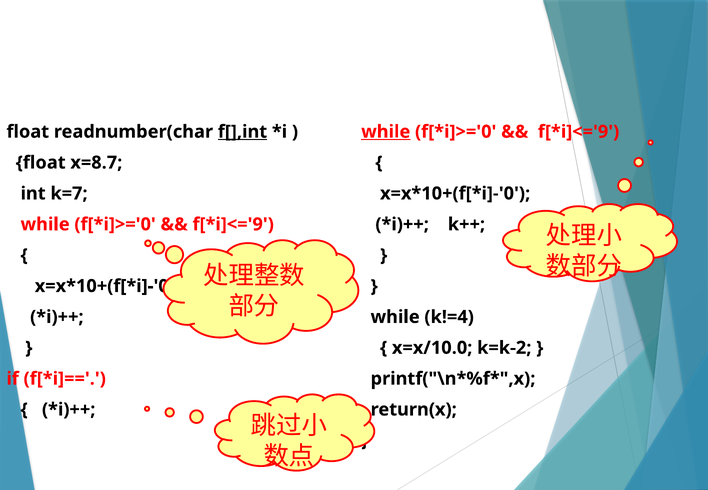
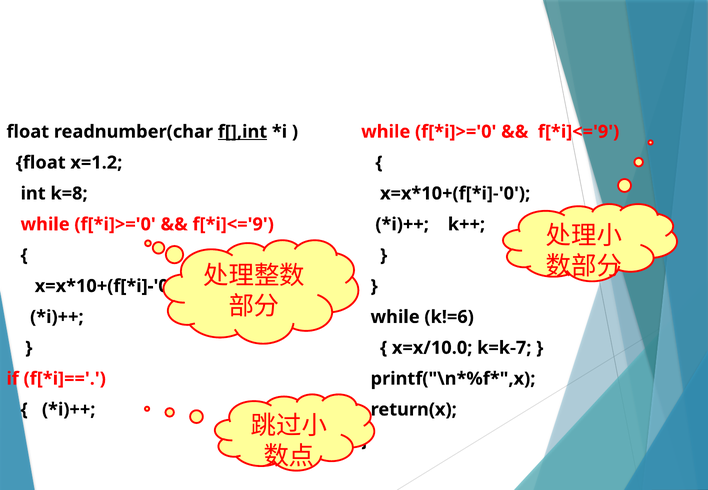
while underline: present -> none (386, 132)
x=8.7: x=8.7 -> x=1.2 (96, 163)
k=7: k=7 -> k=8 (69, 194)
k!=4: k!=4 -> k!=6 (449, 317)
k=k-2: k=k-2 -> k=k-7 (504, 348)
